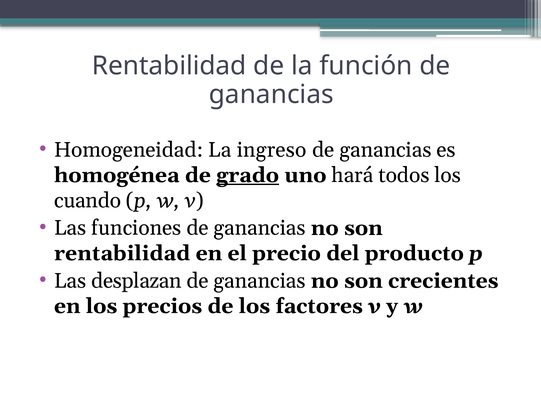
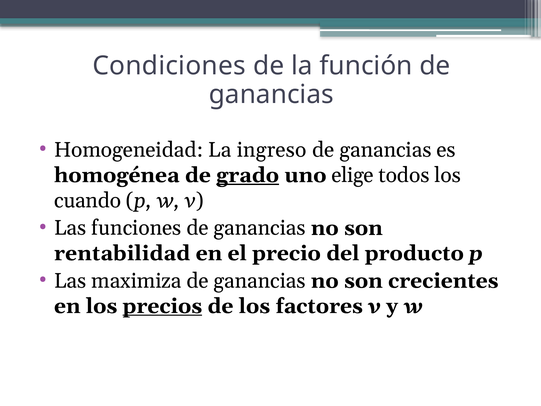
Rentabilidad: Rentabilidad -> Condiciones (169, 66)
hará: hará -> elige (353, 175)
desplazan: desplazan -> maximiza (136, 281)
precios underline: none -> present (162, 306)
